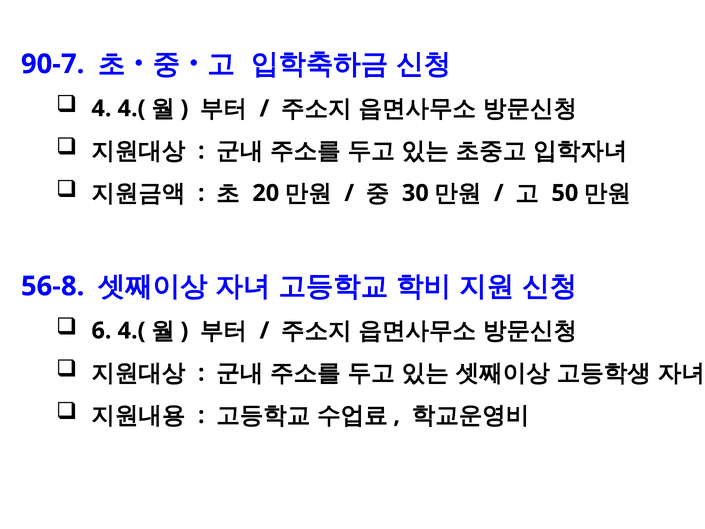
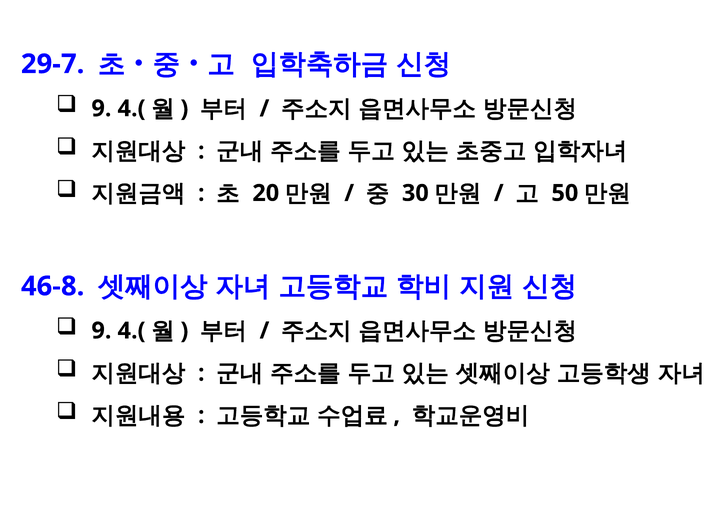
90-7: 90-7 -> 29-7 (53, 64)
4: 4 -> 9 (101, 108)
56-8: 56-8 -> 46-8 (53, 286)
6: 6 -> 9 (101, 331)
